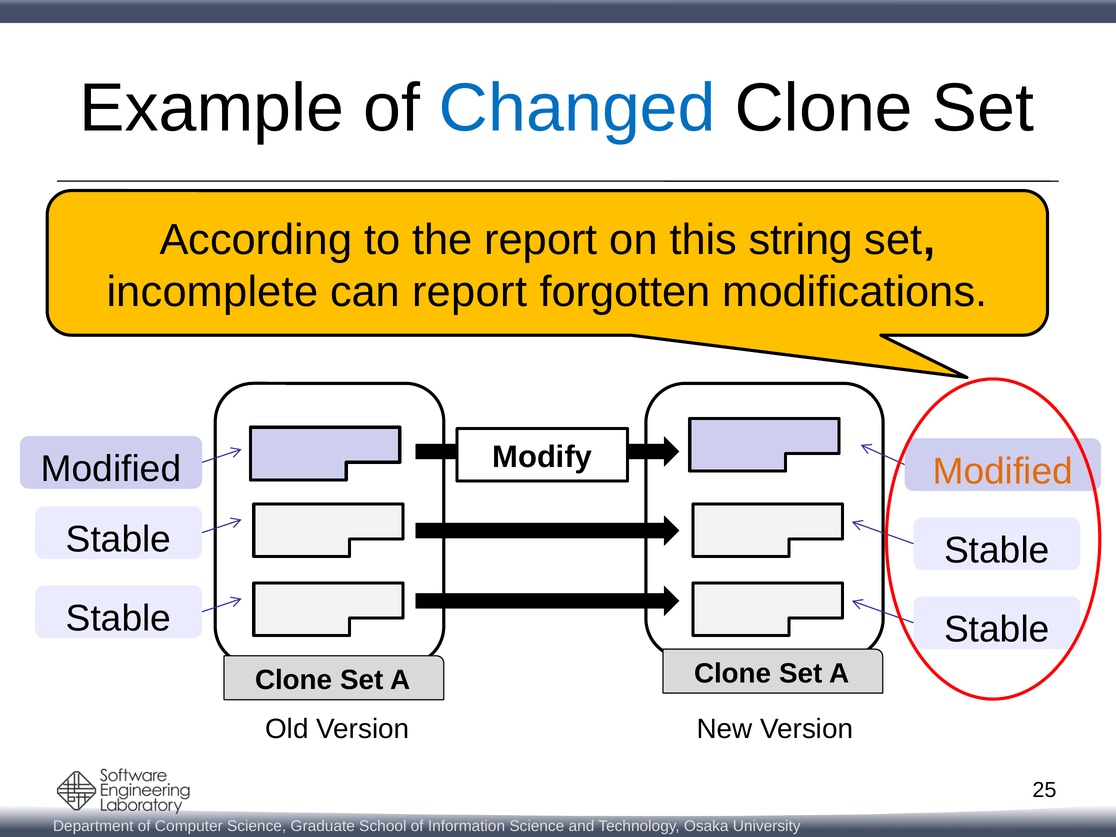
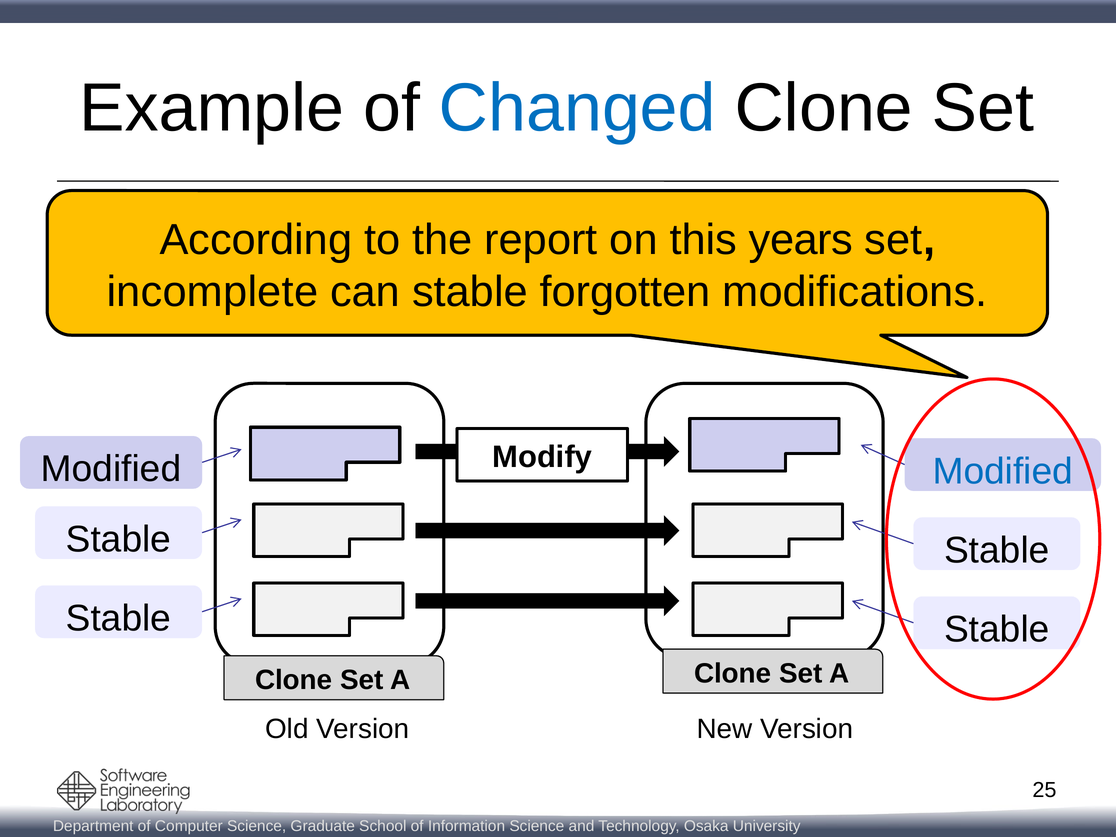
string: string -> years (801, 240)
can report: report -> stable (470, 292)
Modified colour: orange -> blue (1003, 471)
